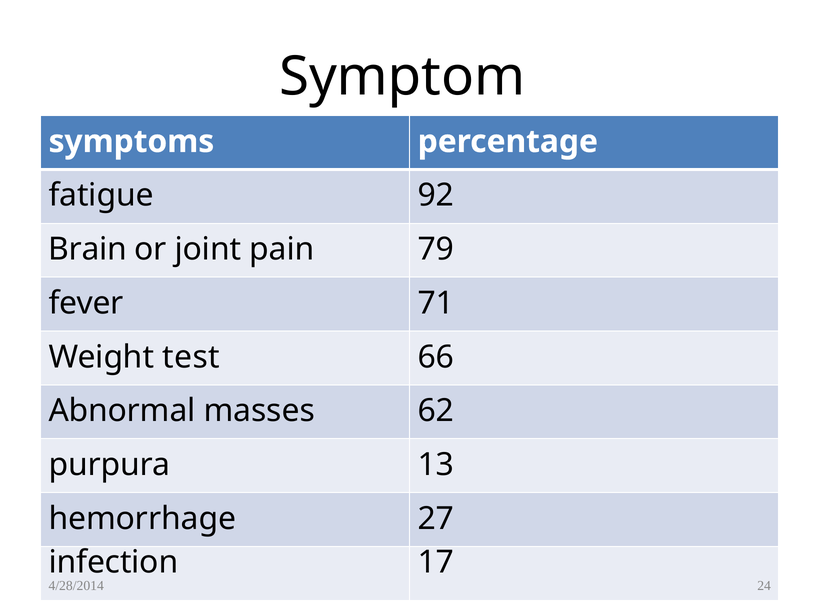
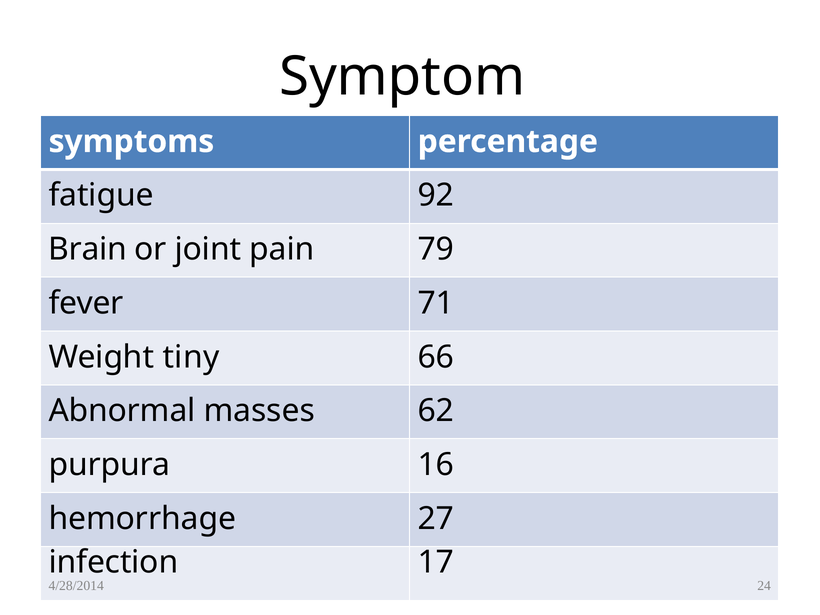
test: test -> tiny (191, 357)
13: 13 -> 16 (436, 465)
